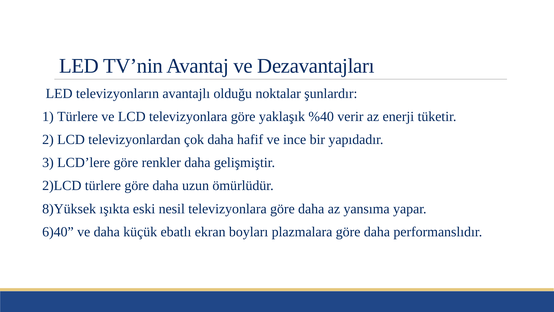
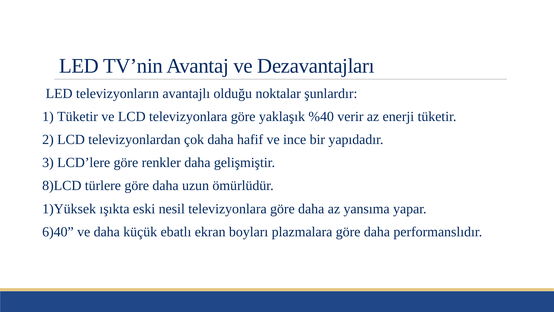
1 Türlere: Türlere -> Tüketir (78, 116)
2)LCD: 2)LCD -> 8)LCD (62, 185)
8)Yüksek: 8)Yüksek -> 1)Yüksek (69, 209)
